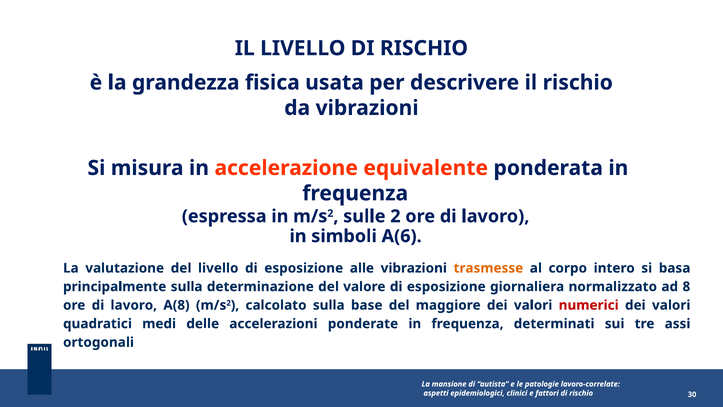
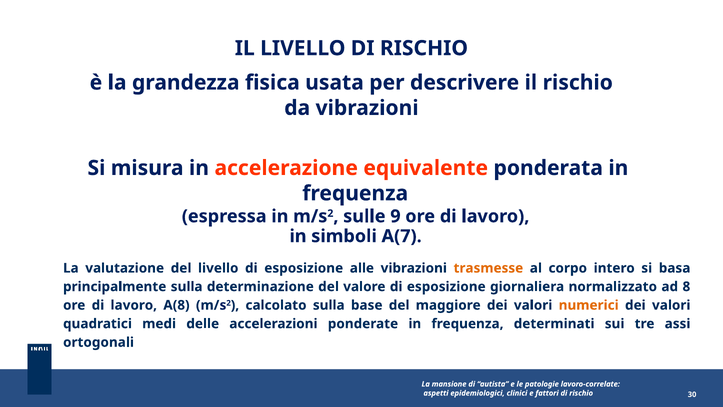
sulle 2: 2 -> 9 (395, 216)
A(6: A(6 -> A(7 (402, 236)
numerici colour: red -> orange (589, 305)
